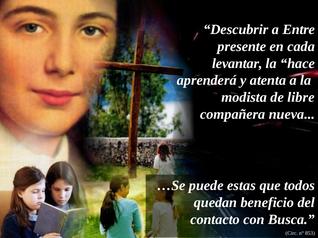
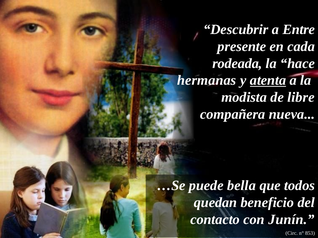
levantar: levantar -> rodeada (237, 64)
aprenderá: aprenderá -> hermanas (207, 80)
atenta underline: none -> present (268, 80)
estas: estas -> bella (241, 186)
Busca: Busca -> Junín (291, 220)
